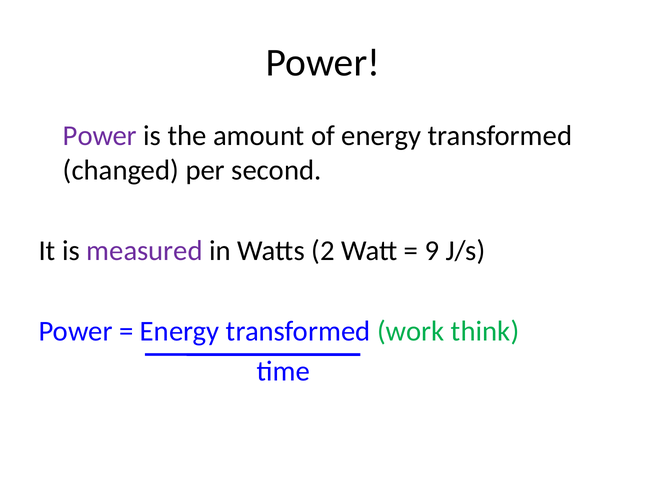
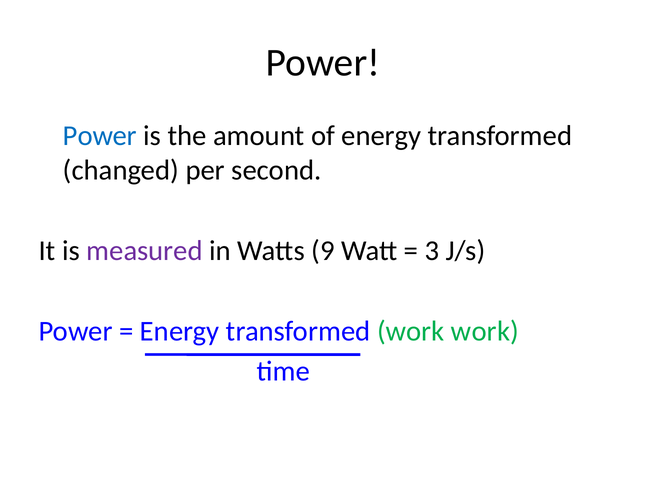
Power colour: purple -> blue (100, 136)
2: 2 -> 9 (323, 250)
9: 9 -> 3 (432, 250)
work think: think -> work (485, 331)
